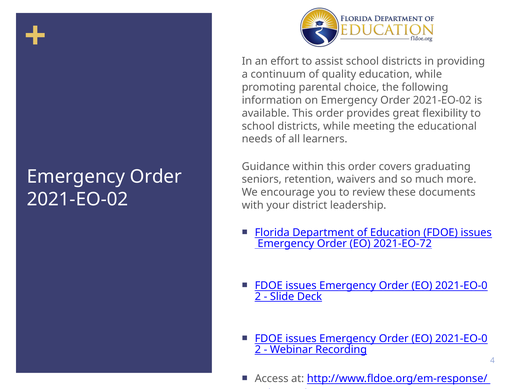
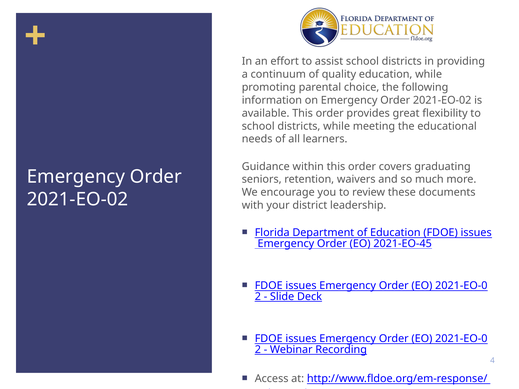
2021-EO-72: 2021-EO-72 -> 2021-EO-45 (403, 244)
